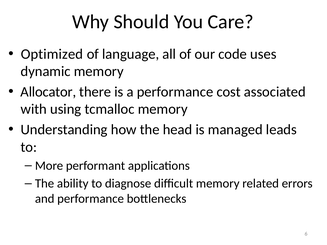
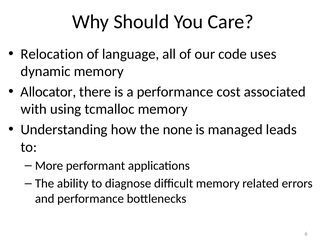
Optimized: Optimized -> Relocation (52, 54)
head: head -> none (178, 130)
